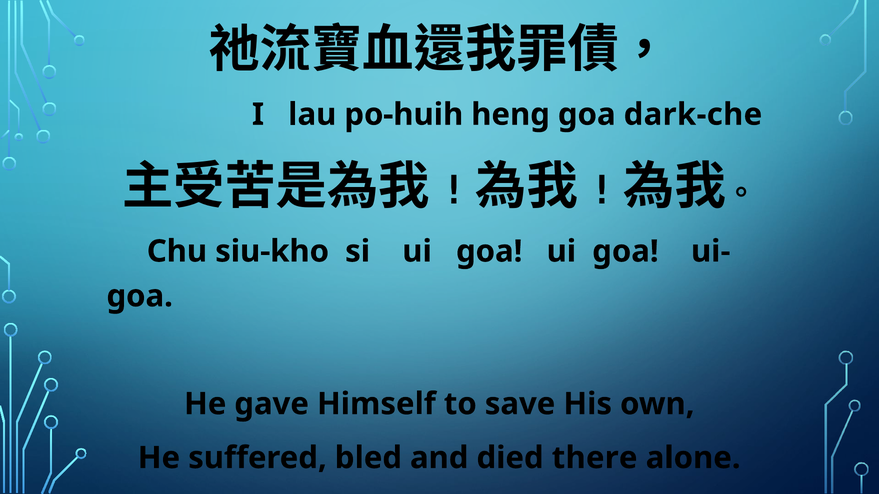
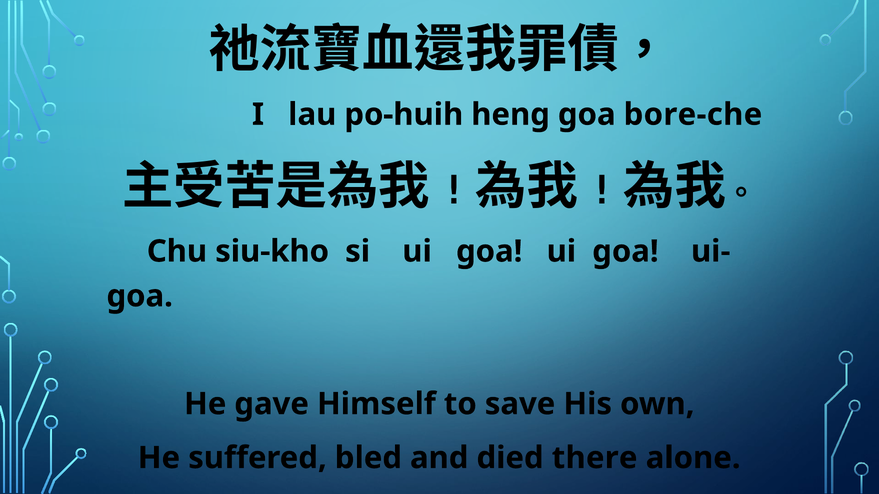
dark-che: dark-che -> bore-che (693, 115)
